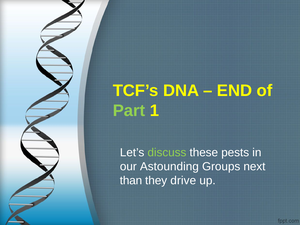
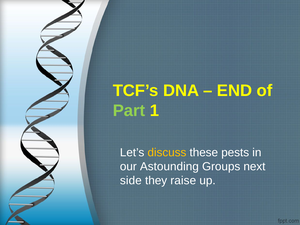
discuss colour: light green -> yellow (167, 153)
than: than -> side (131, 181)
drive: drive -> raise (183, 181)
